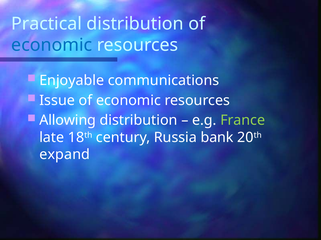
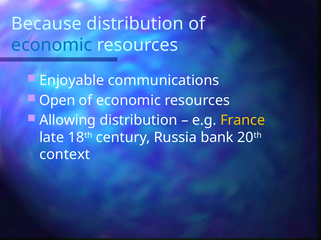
Practical: Practical -> Because (46, 24)
Issue: Issue -> Open (57, 101)
France colour: light green -> yellow (243, 121)
expand: expand -> context (65, 155)
